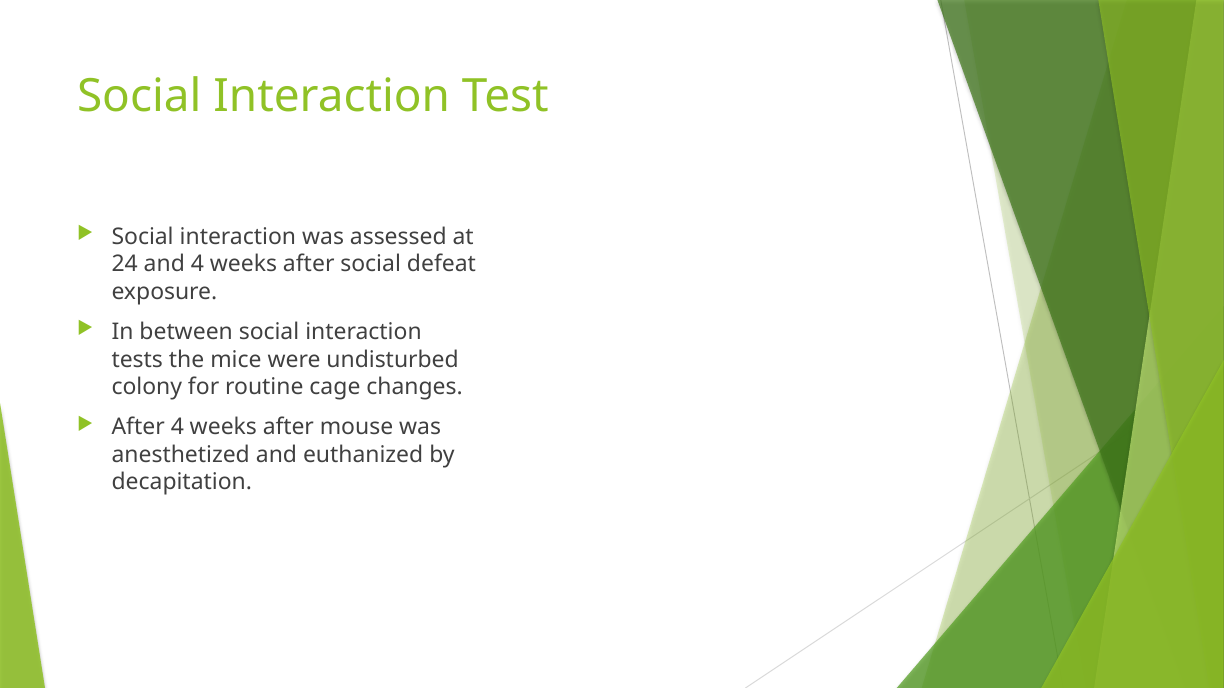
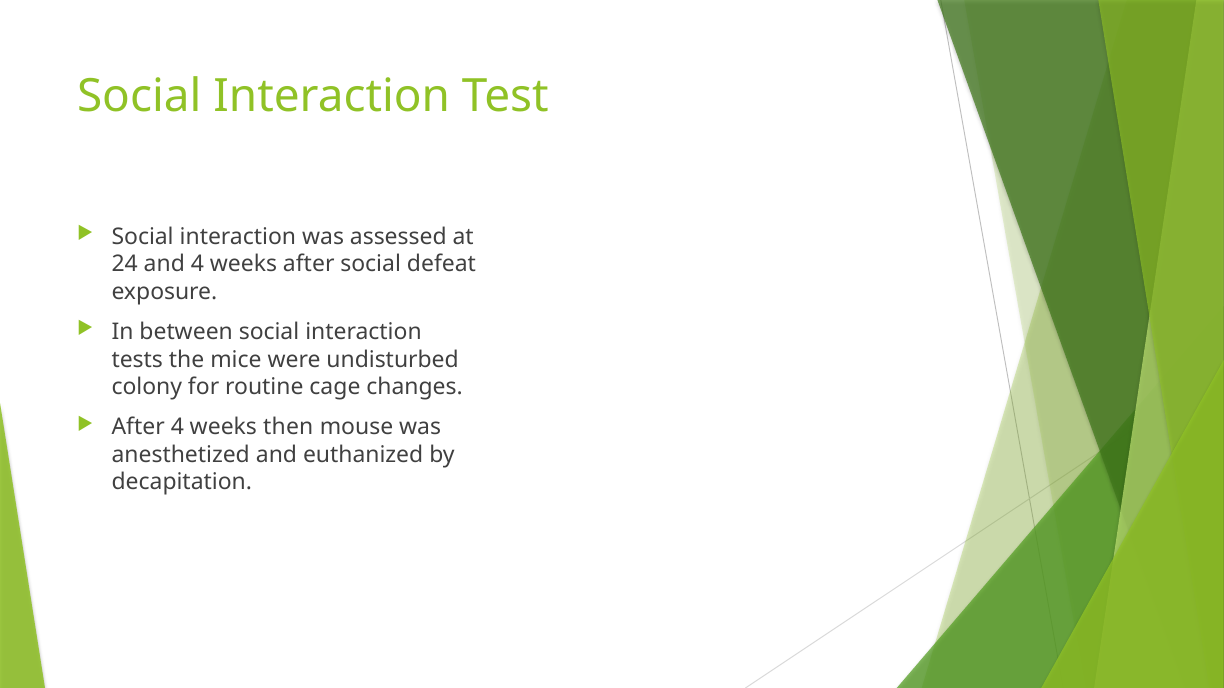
After 4 weeks after: after -> then (288, 428)
